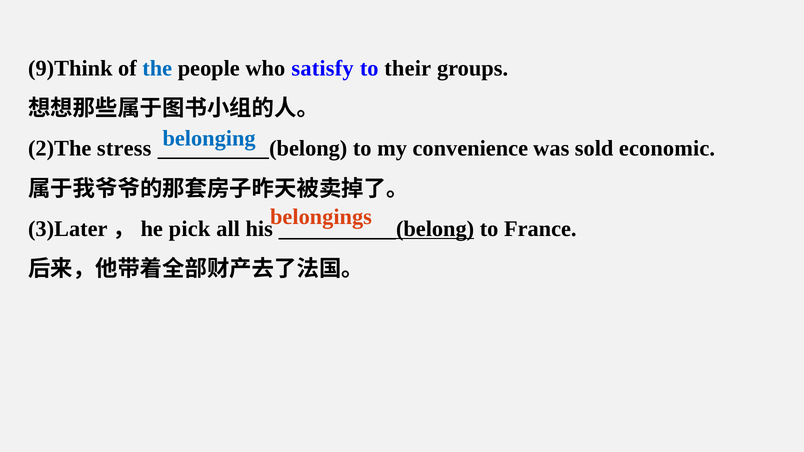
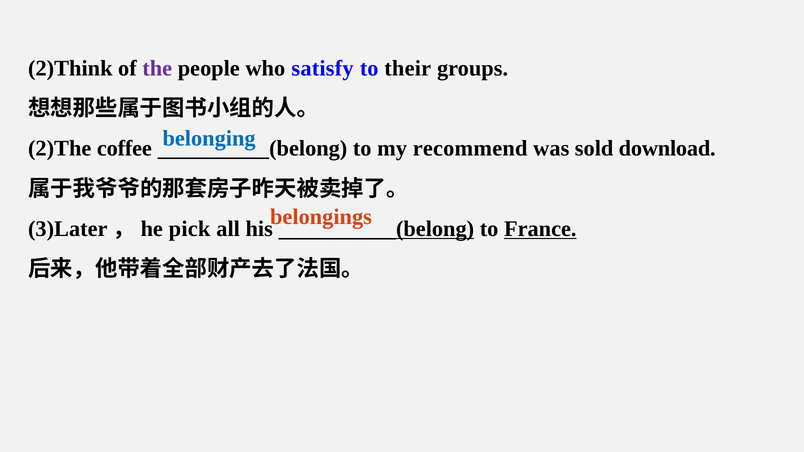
9)Think: 9)Think -> 2)Think (70, 68)
the colour: blue -> purple (157, 68)
stress: stress -> coffee (124, 149)
convenience: convenience -> recommend (470, 149)
economic: economic -> download (667, 149)
France underline: none -> present (540, 229)
